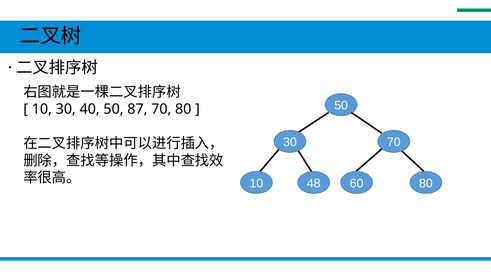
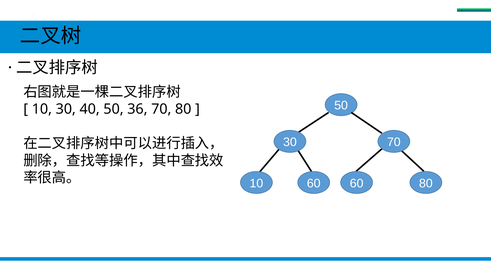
87: 87 -> 36 (137, 109)
10 48: 48 -> 60 (314, 183)
